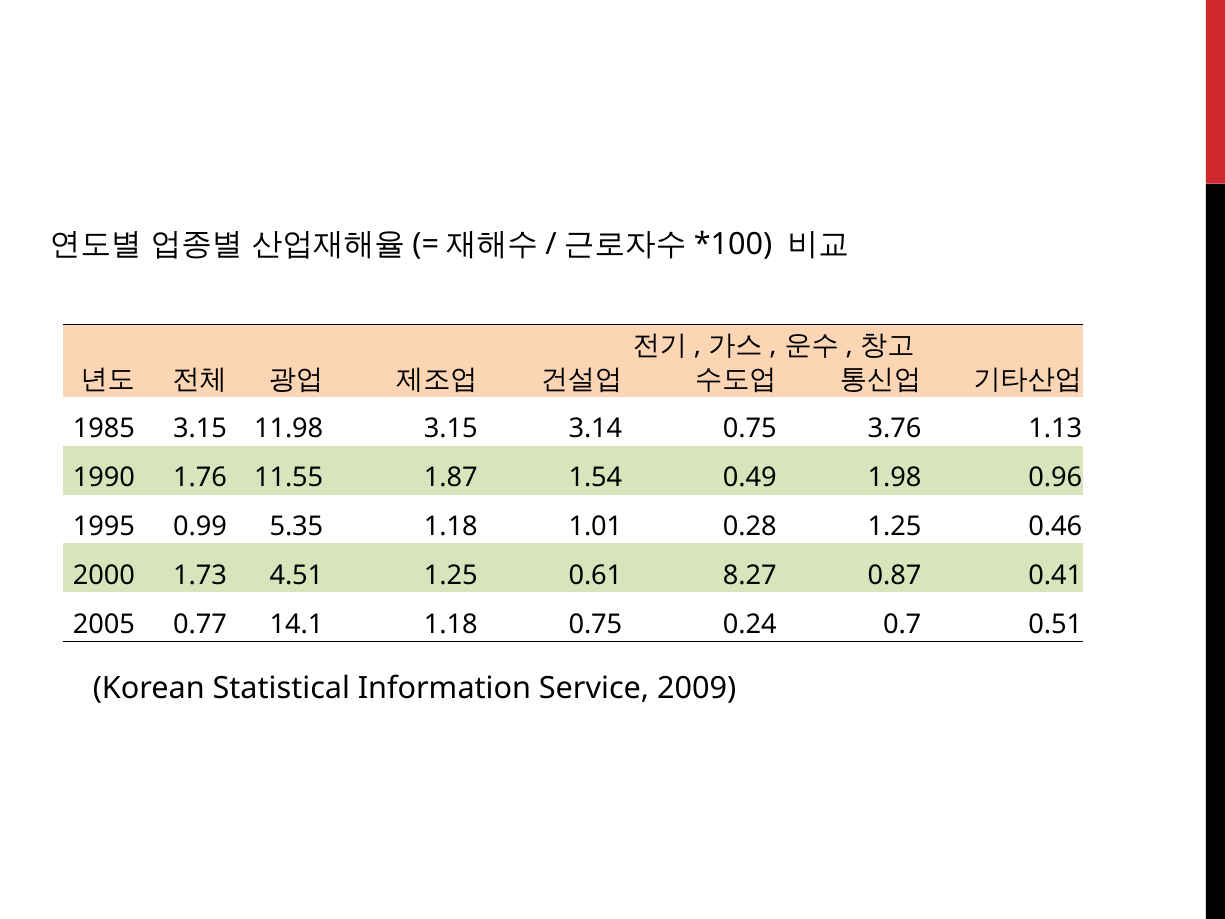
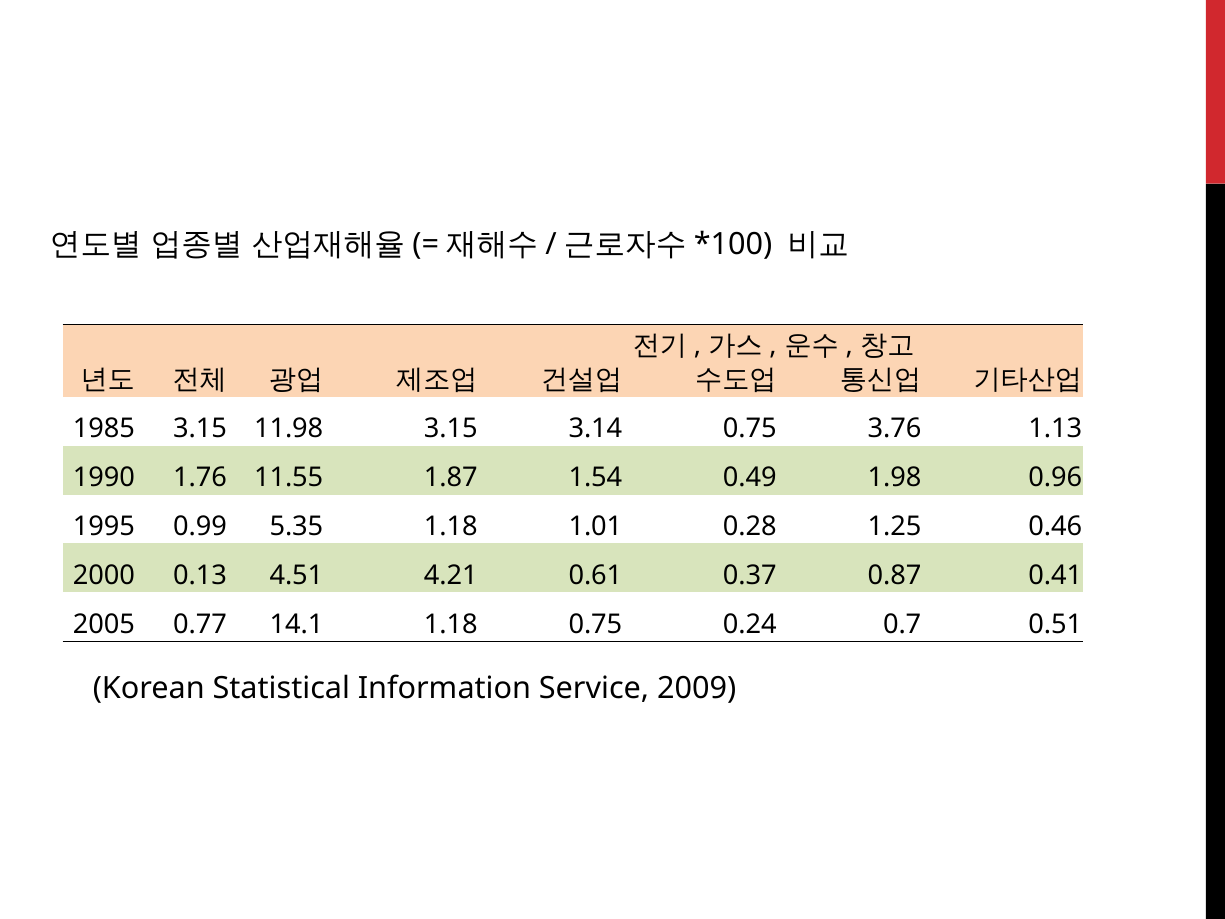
1.73: 1.73 -> 0.13 (200, 575)
4.51 1.25: 1.25 -> 4.21 (451, 575)
8.27: 8.27 -> 0.37 (750, 575)
